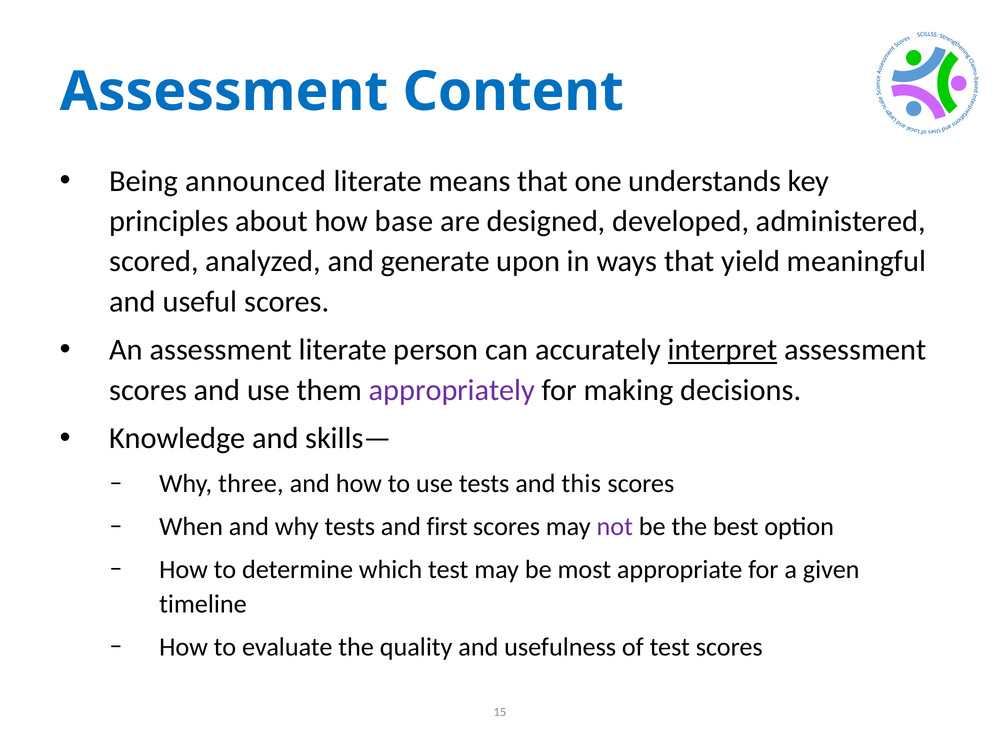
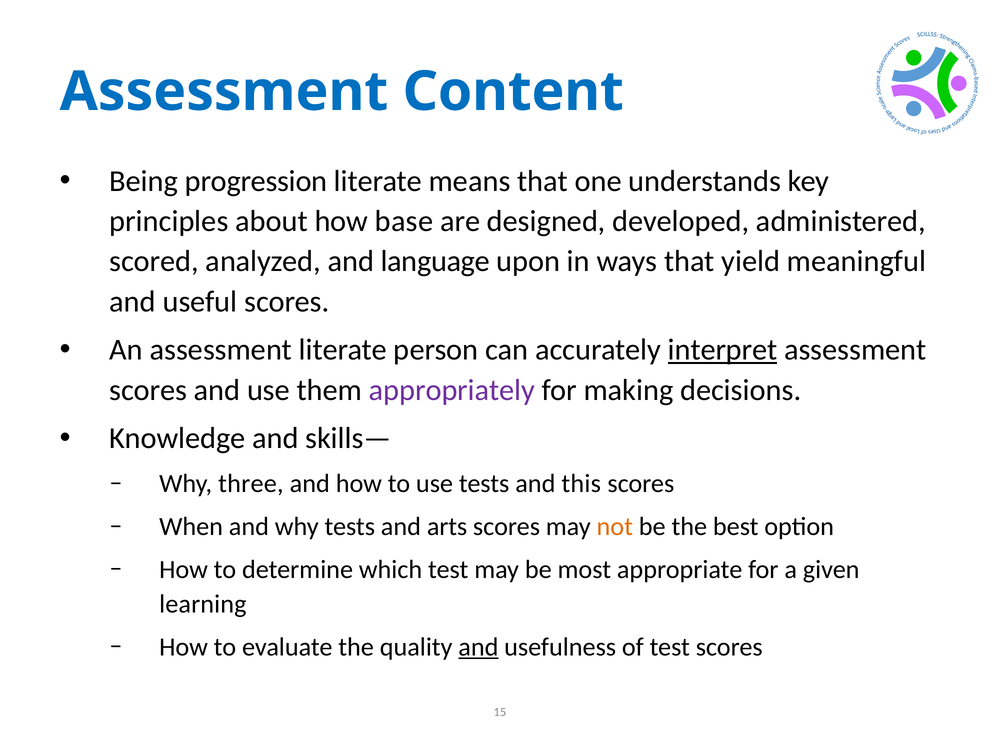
announced: announced -> progression (256, 181)
generate: generate -> language (435, 262)
first: first -> arts (447, 527)
not colour: purple -> orange (615, 527)
timeline: timeline -> learning (203, 604)
and underline: none -> present (478, 647)
